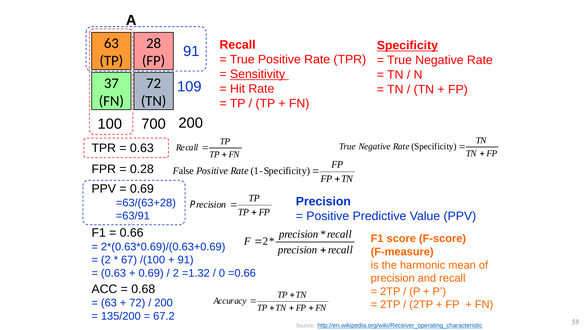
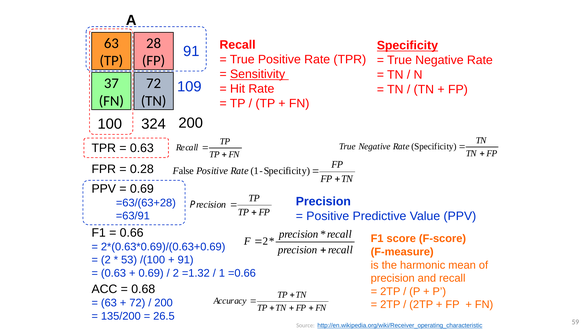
700: 700 -> 324 (154, 124)
67: 67 -> 53 (129, 260)
0: 0 -> 1 (222, 273)
67.2: 67.2 -> 26.5 (164, 316)
